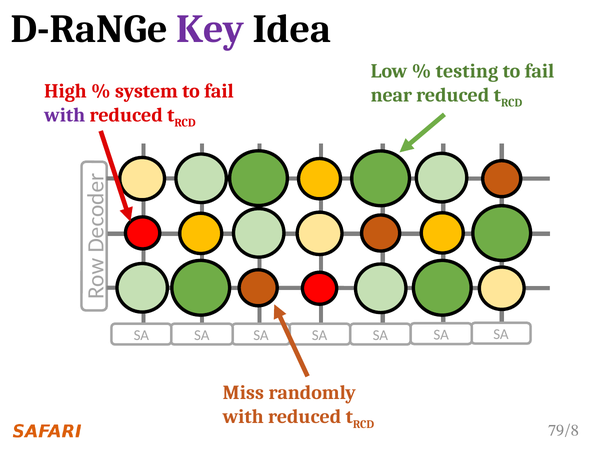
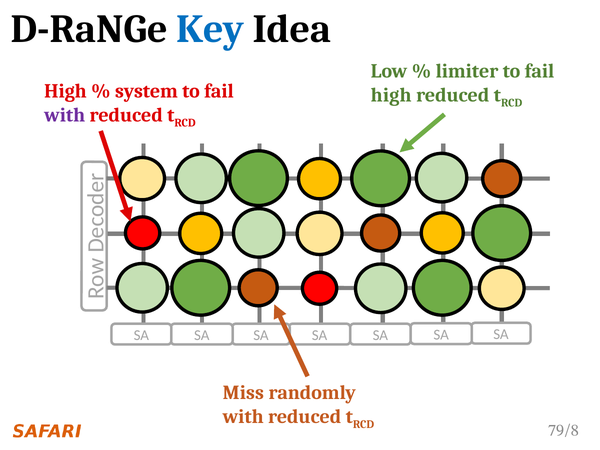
Key colour: purple -> blue (210, 29)
testing: testing -> limiter (467, 71)
near: near -> high (391, 95)
